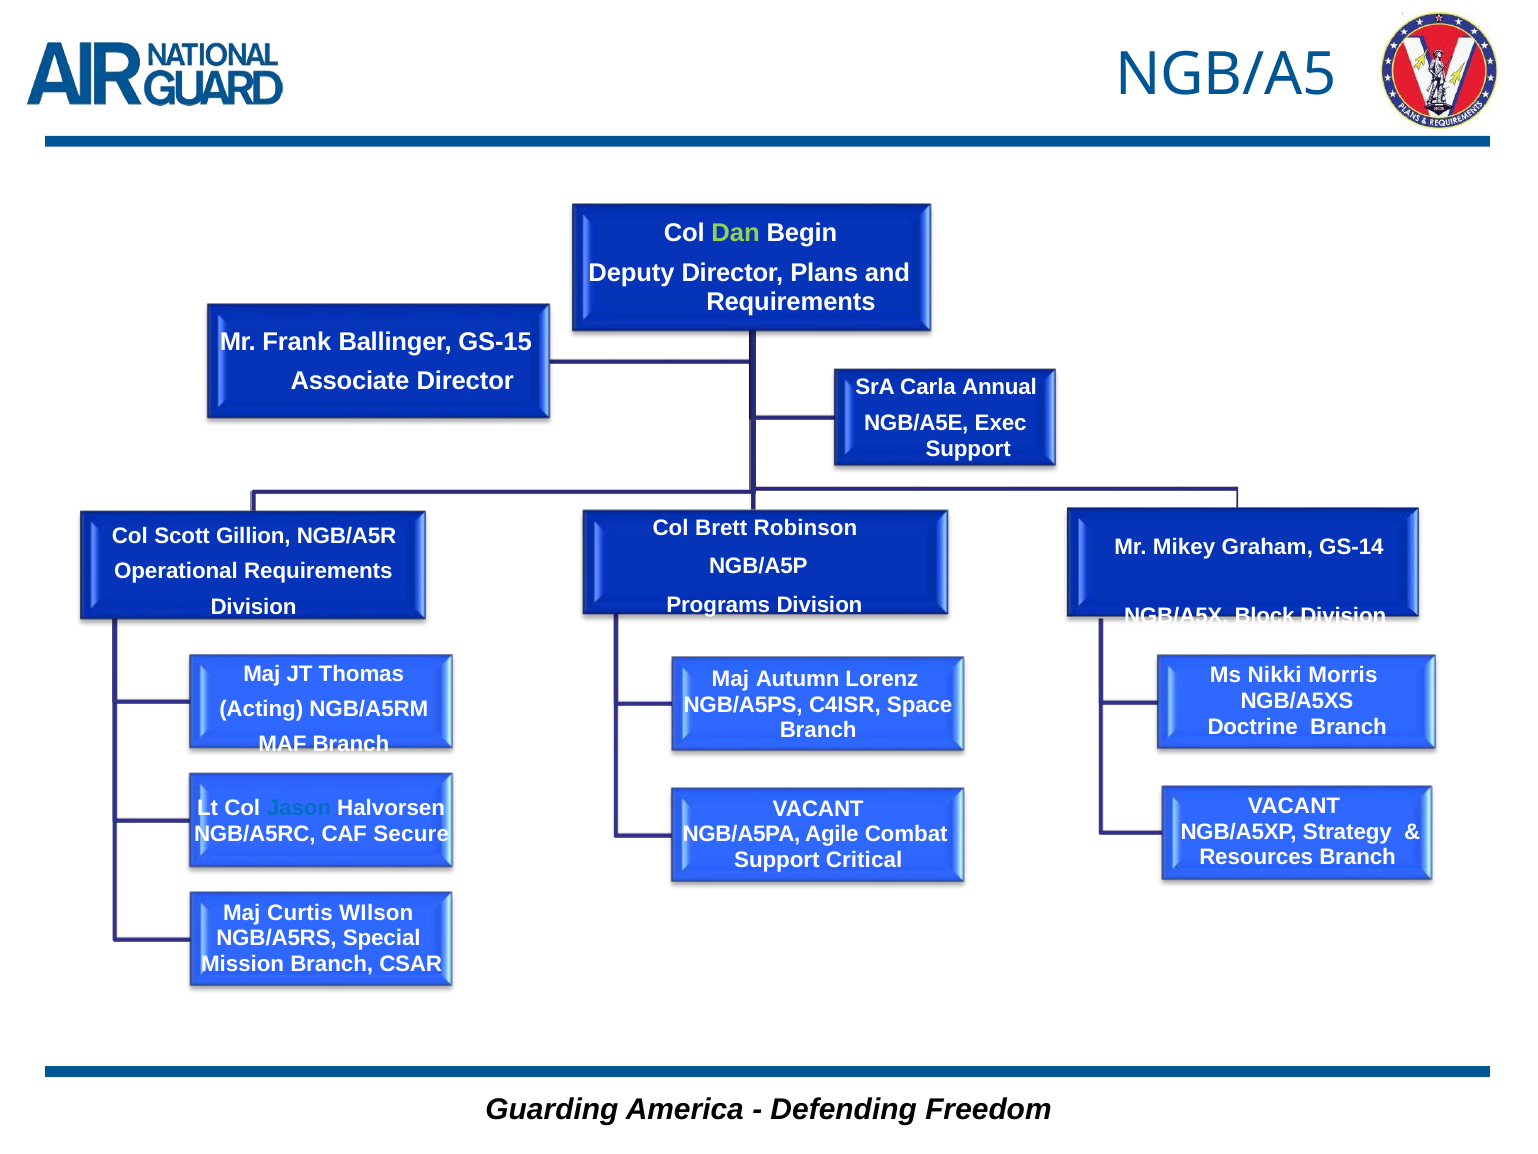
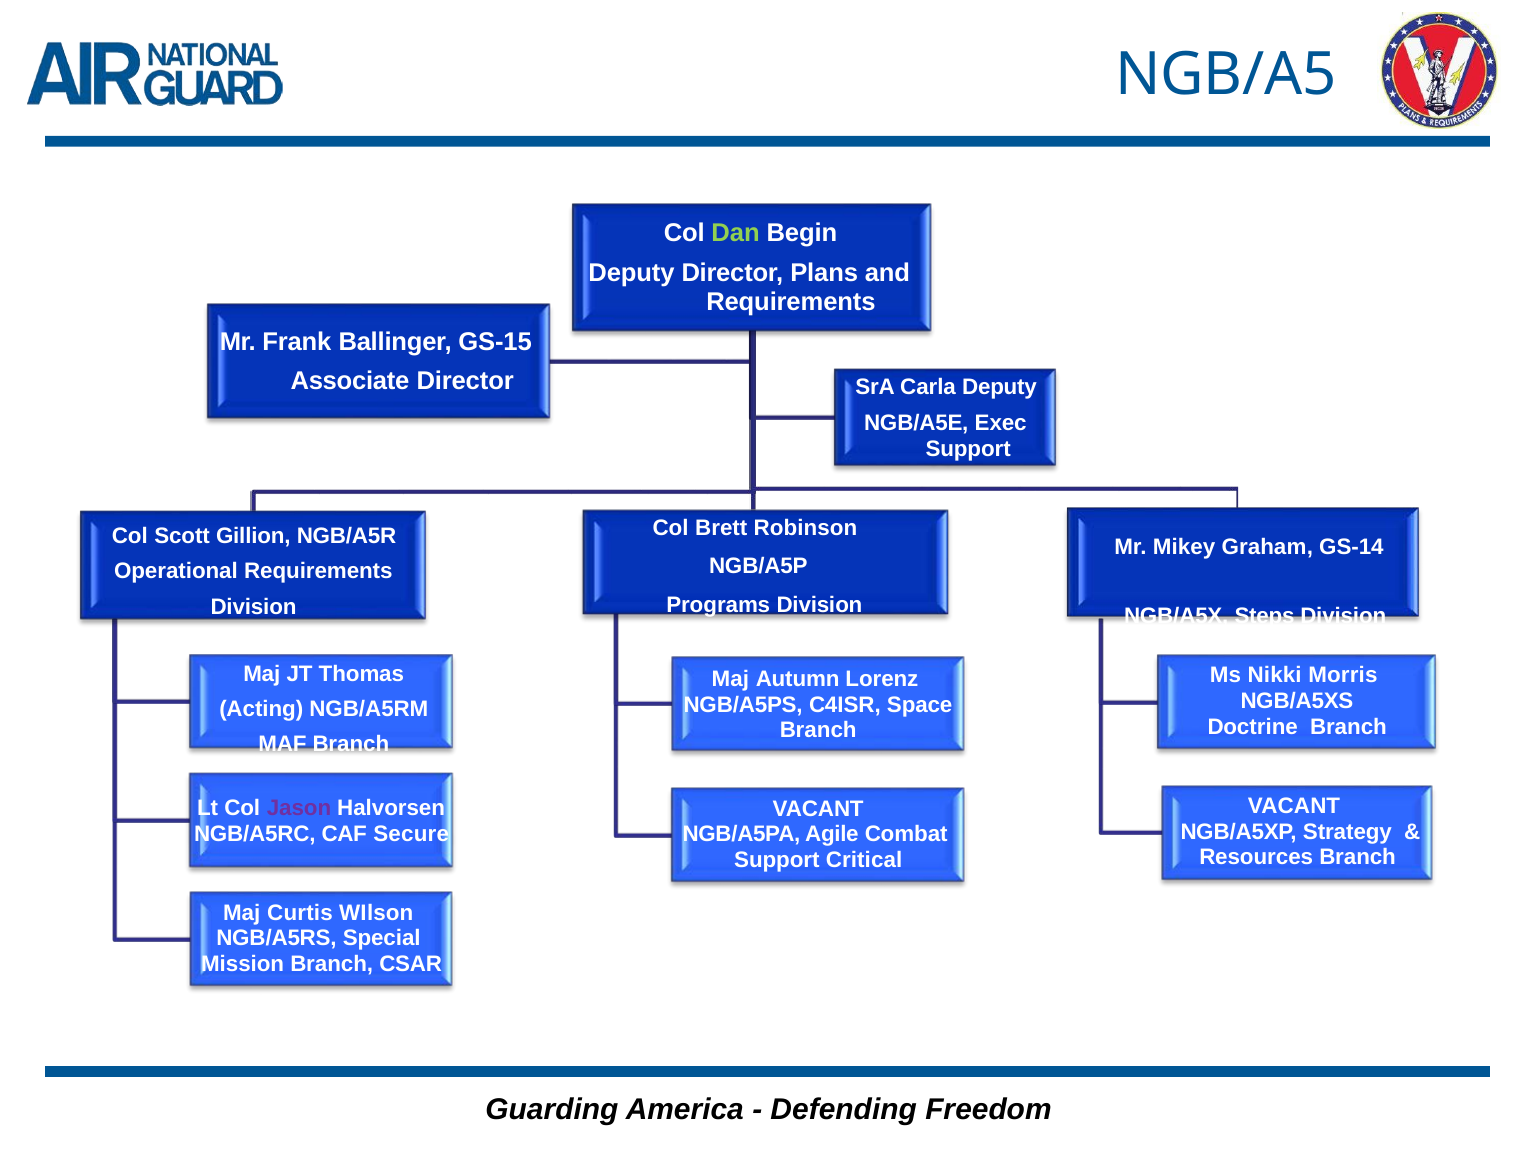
Carla Annual: Annual -> Deputy (999, 387)
Block: Block -> Steps (1265, 616)
Jason colour: blue -> purple (299, 808)
